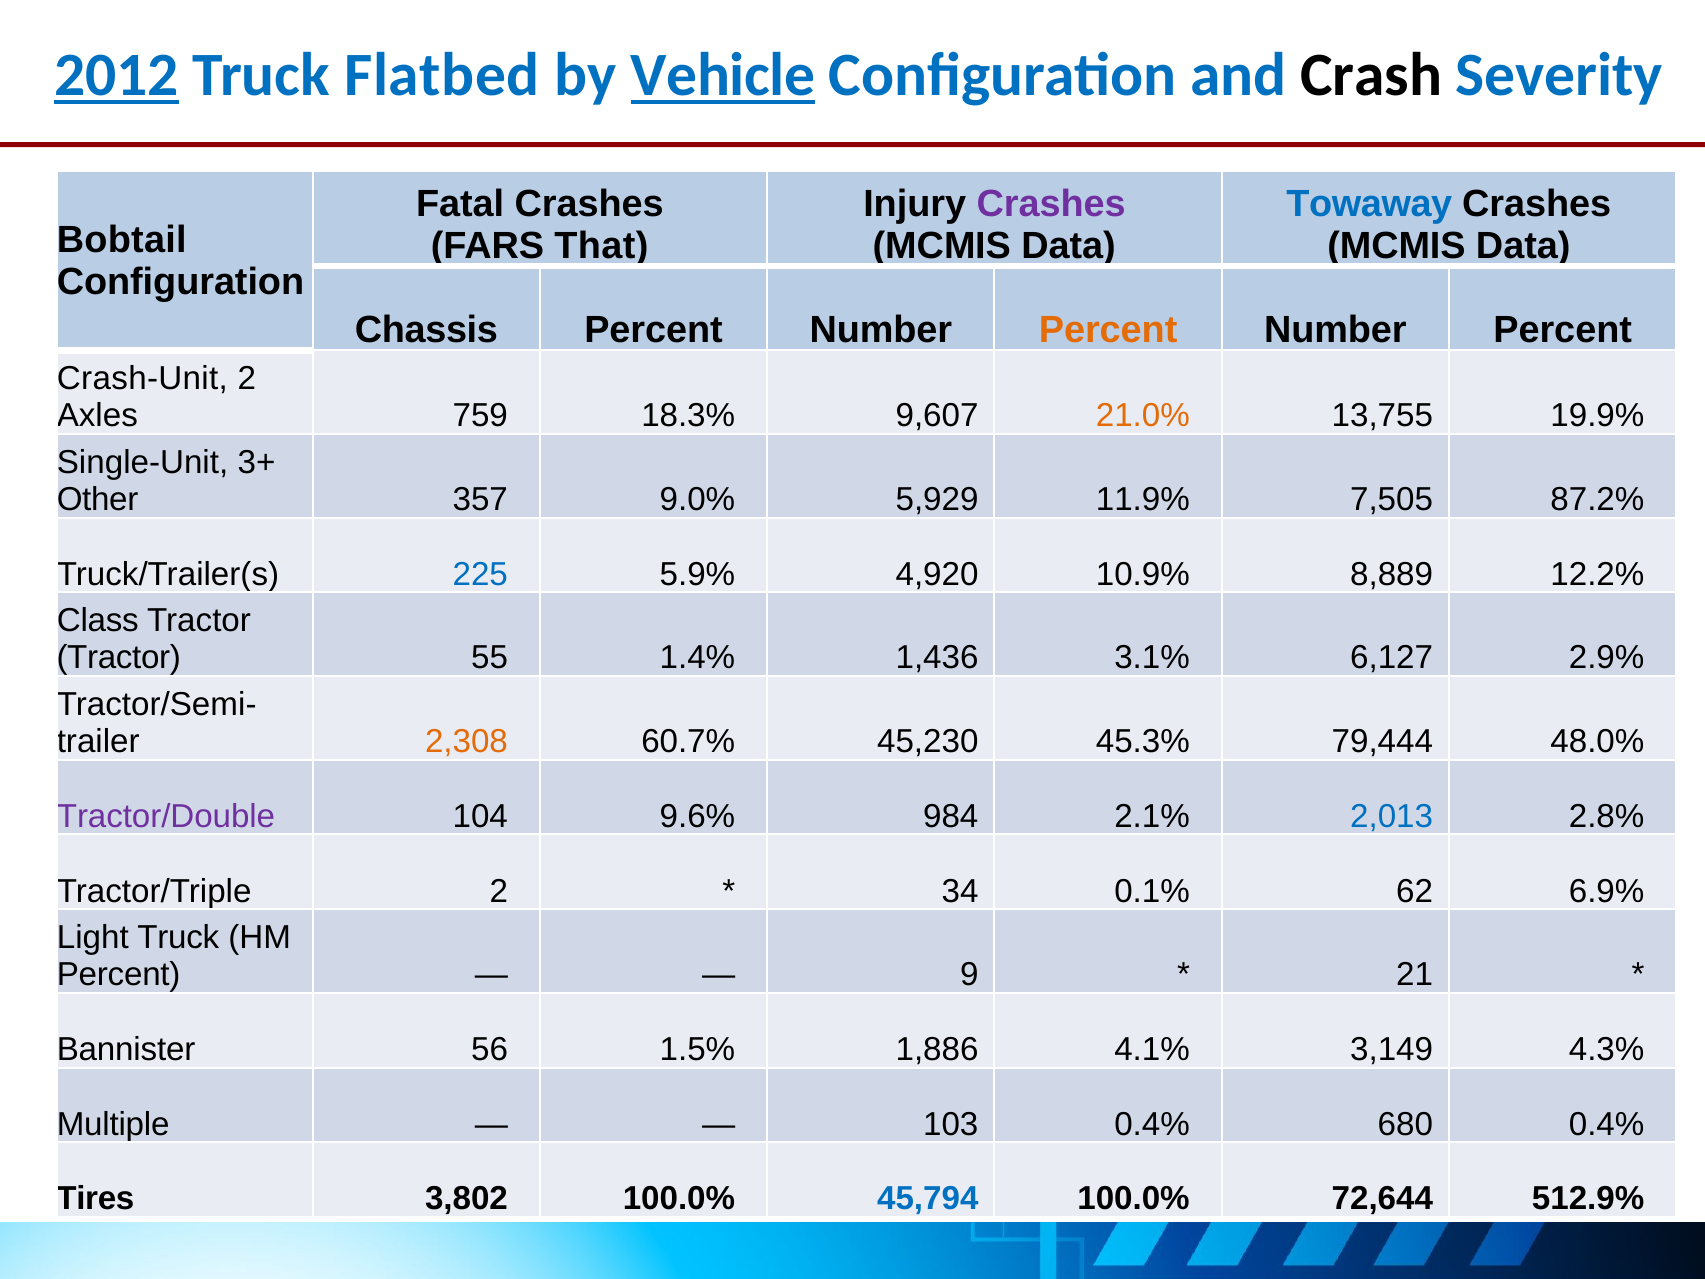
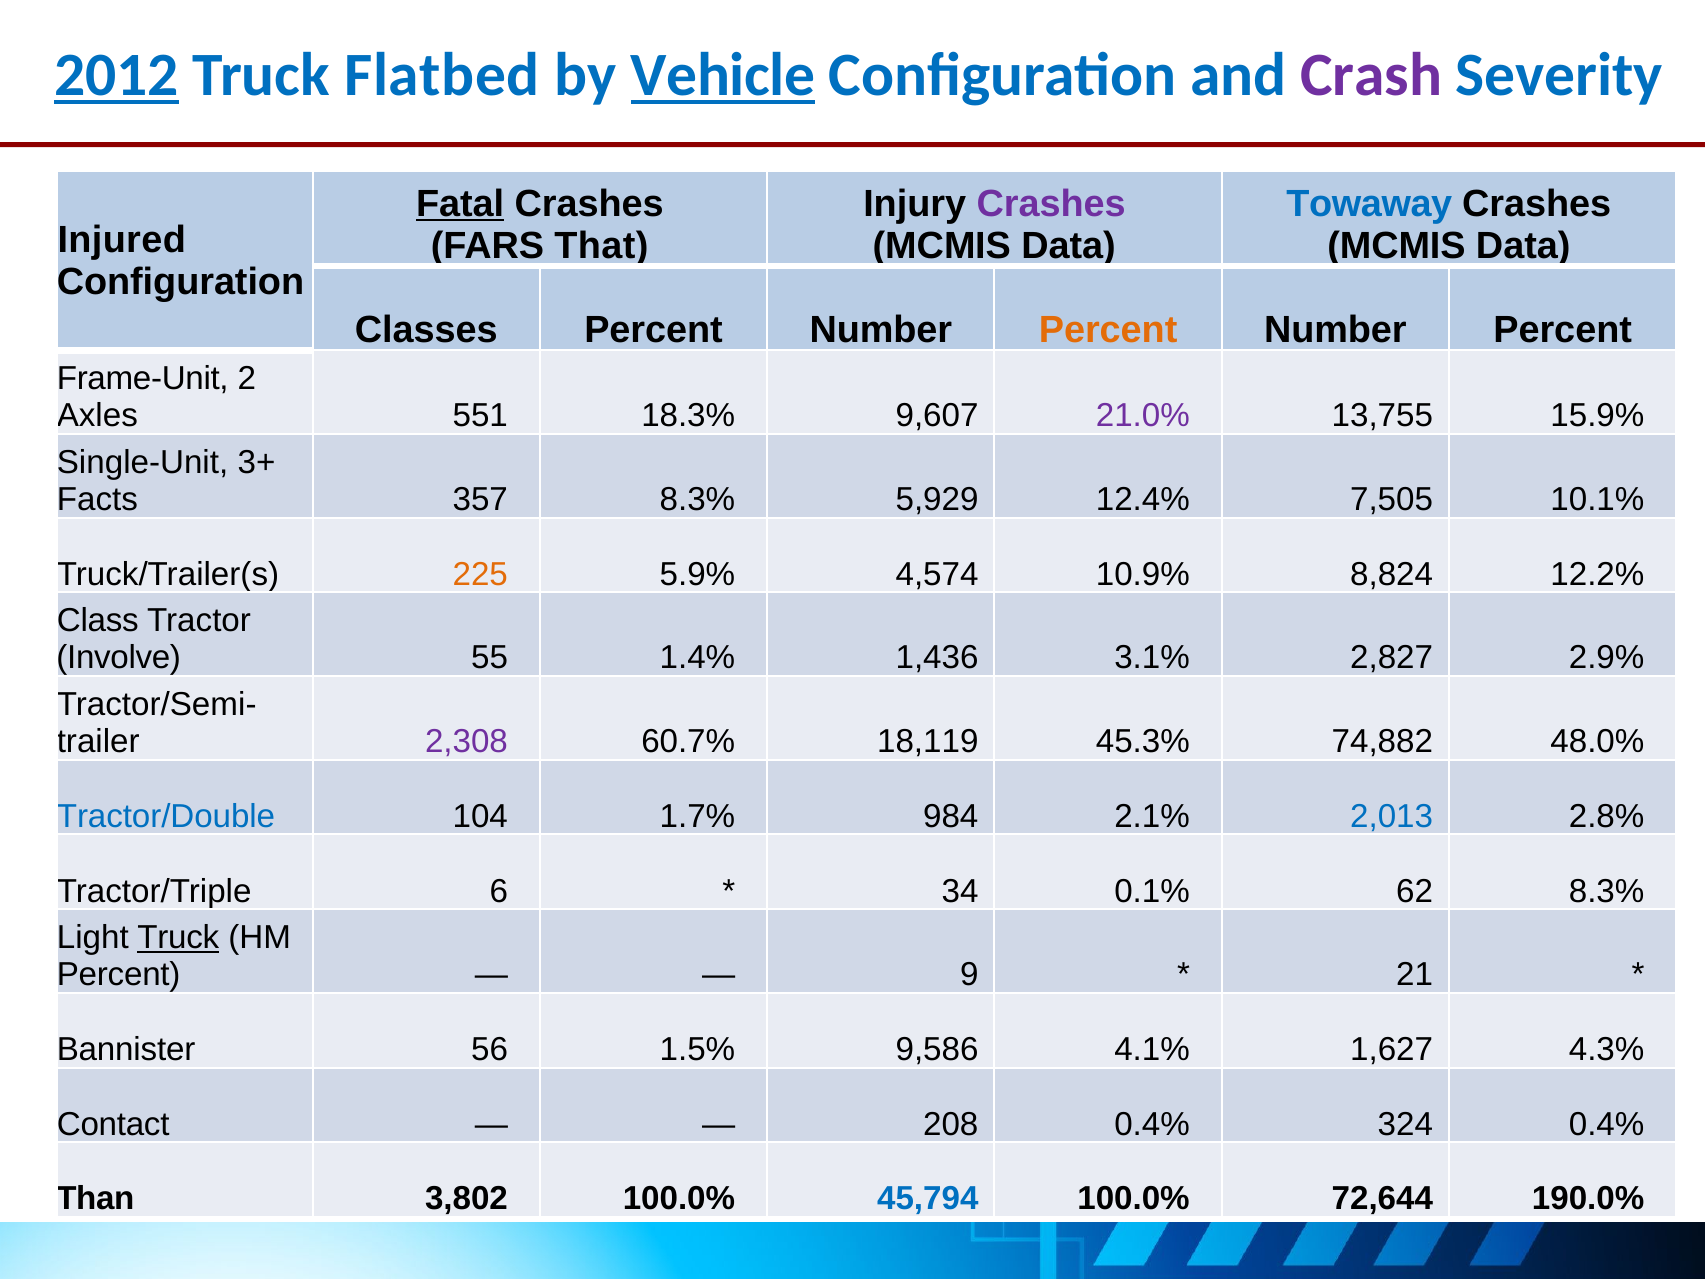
Crash colour: black -> purple (1371, 75)
Fatal underline: none -> present (460, 204)
Bobtail: Bobtail -> Injured (122, 240)
Chassis: Chassis -> Classes (426, 330)
Crash-Unit: Crash-Unit -> Frame-Unit (143, 379)
759: 759 -> 551 (480, 416)
21.0% colour: orange -> purple (1143, 416)
19.9%: 19.9% -> 15.9% (1597, 416)
Other: Other -> Facts (97, 500)
357 9.0%: 9.0% -> 8.3% (697, 500)
11.9%: 11.9% -> 12.4% (1143, 500)
87.2%: 87.2% -> 10.1% (1597, 500)
225 colour: blue -> orange (480, 574)
4,920: 4,920 -> 4,574 (937, 574)
8,889: 8,889 -> 8,824 (1392, 574)
Tractor: Tractor -> Involve (119, 658)
6,127: 6,127 -> 2,827 (1392, 658)
2,308 colour: orange -> purple (466, 742)
45,230: 45,230 -> 18,119 (928, 742)
79,444: 79,444 -> 74,882 (1382, 742)
Tractor/Double colour: purple -> blue (166, 816)
9.6%: 9.6% -> 1.7% (697, 816)
Tractor/Triple 2: 2 -> 6 (499, 891)
62 6.9%: 6.9% -> 8.3% (1607, 891)
Truck underline: none -> present (178, 937)
1,886: 1,886 -> 9,586 (937, 1049)
3,149: 3,149 -> 1,627 (1392, 1049)
Multiple: Multiple -> Contact (113, 1124)
103: 103 -> 208 (951, 1124)
680: 680 -> 324 (1405, 1124)
Tires: Tires -> Than (95, 1199)
512.9%: 512.9% -> 190.0% (1588, 1199)
